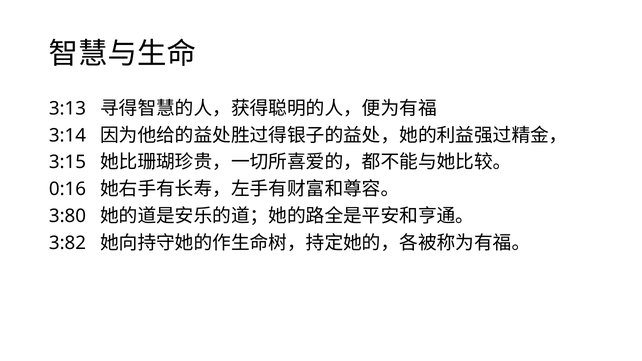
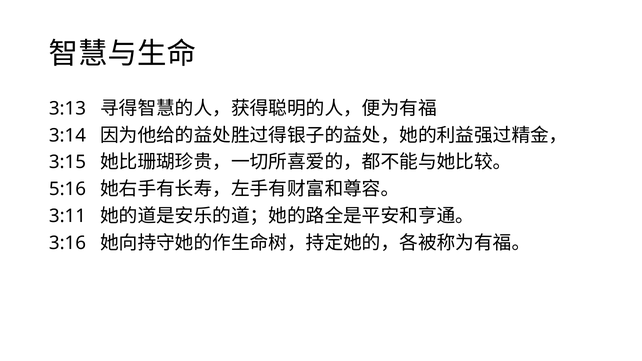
0:16: 0:16 -> 5:16 (67, 189)
3:80: 3:80 -> 3:11 (67, 216)
3:82: 3:82 -> 3:16 (67, 243)
